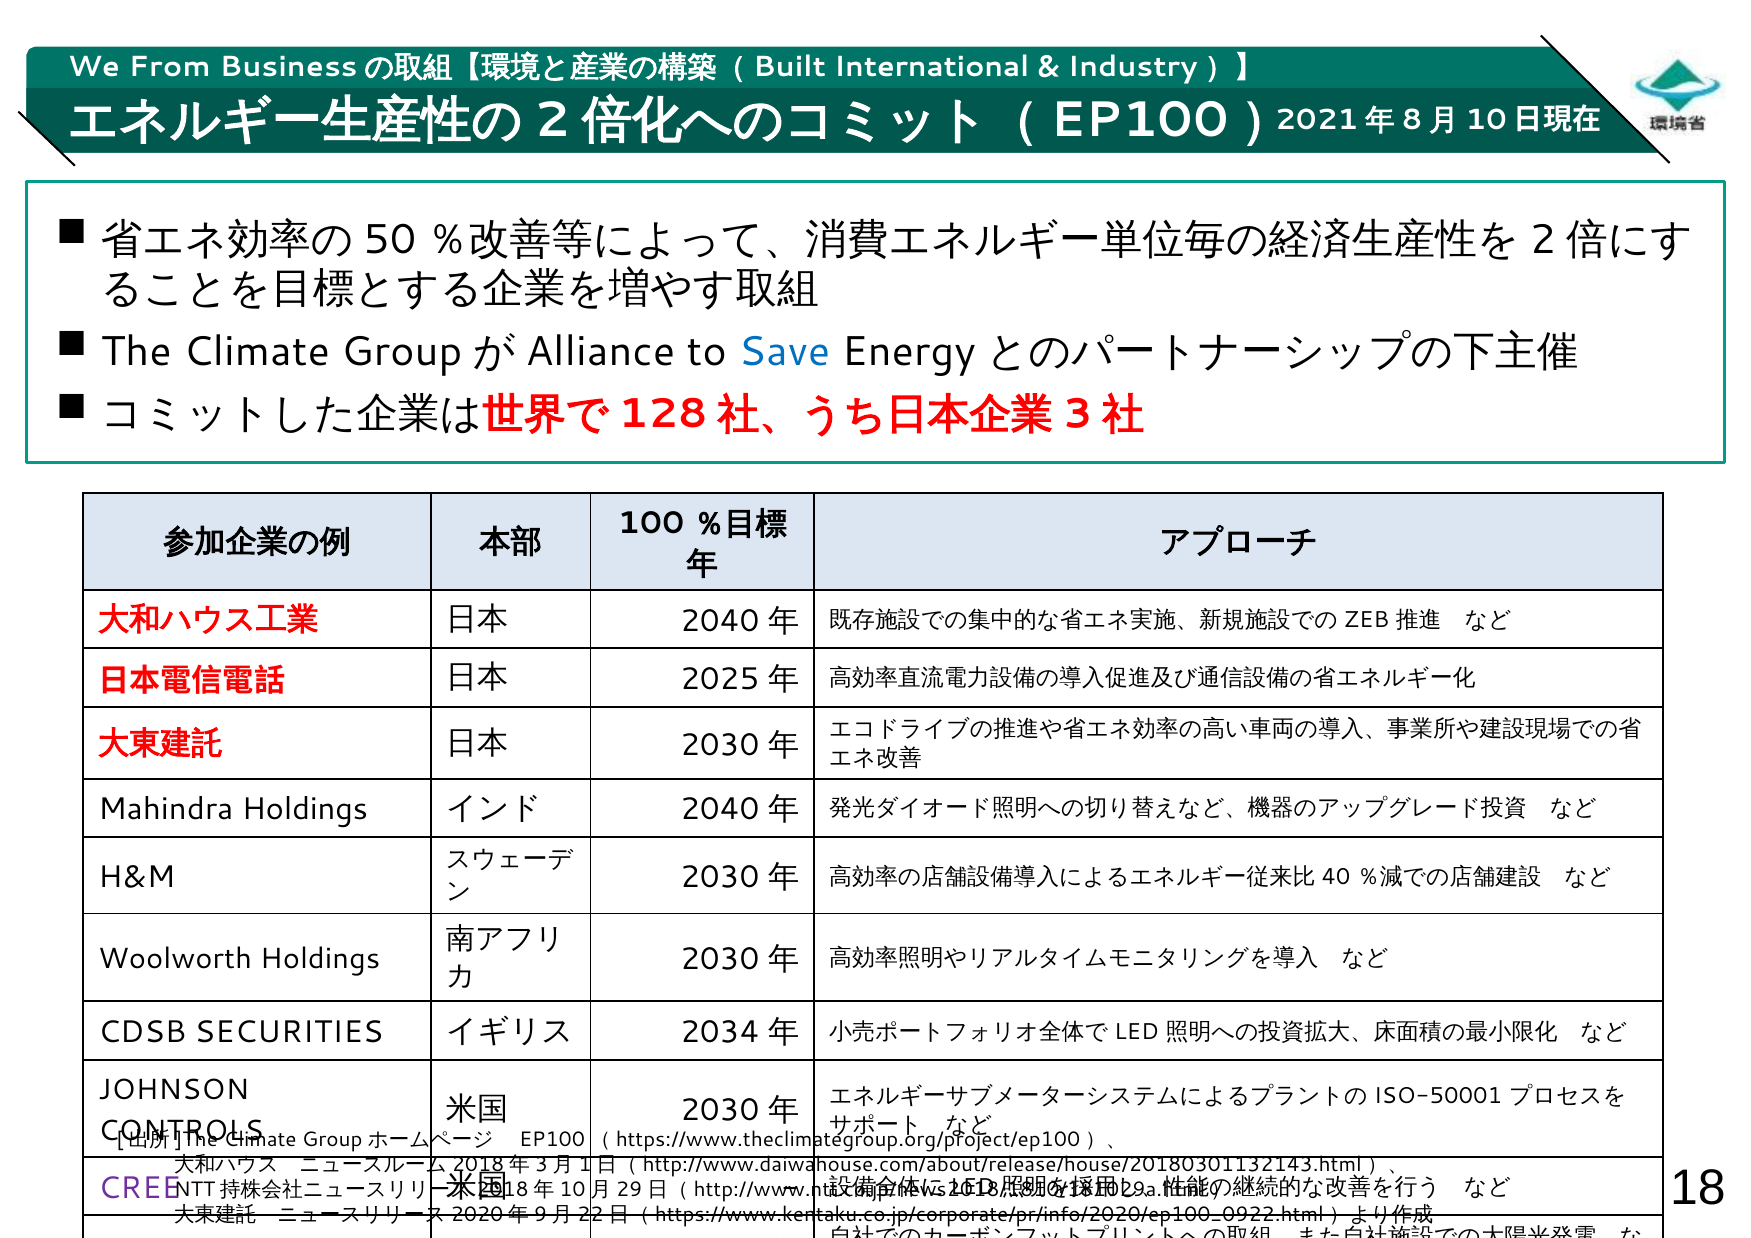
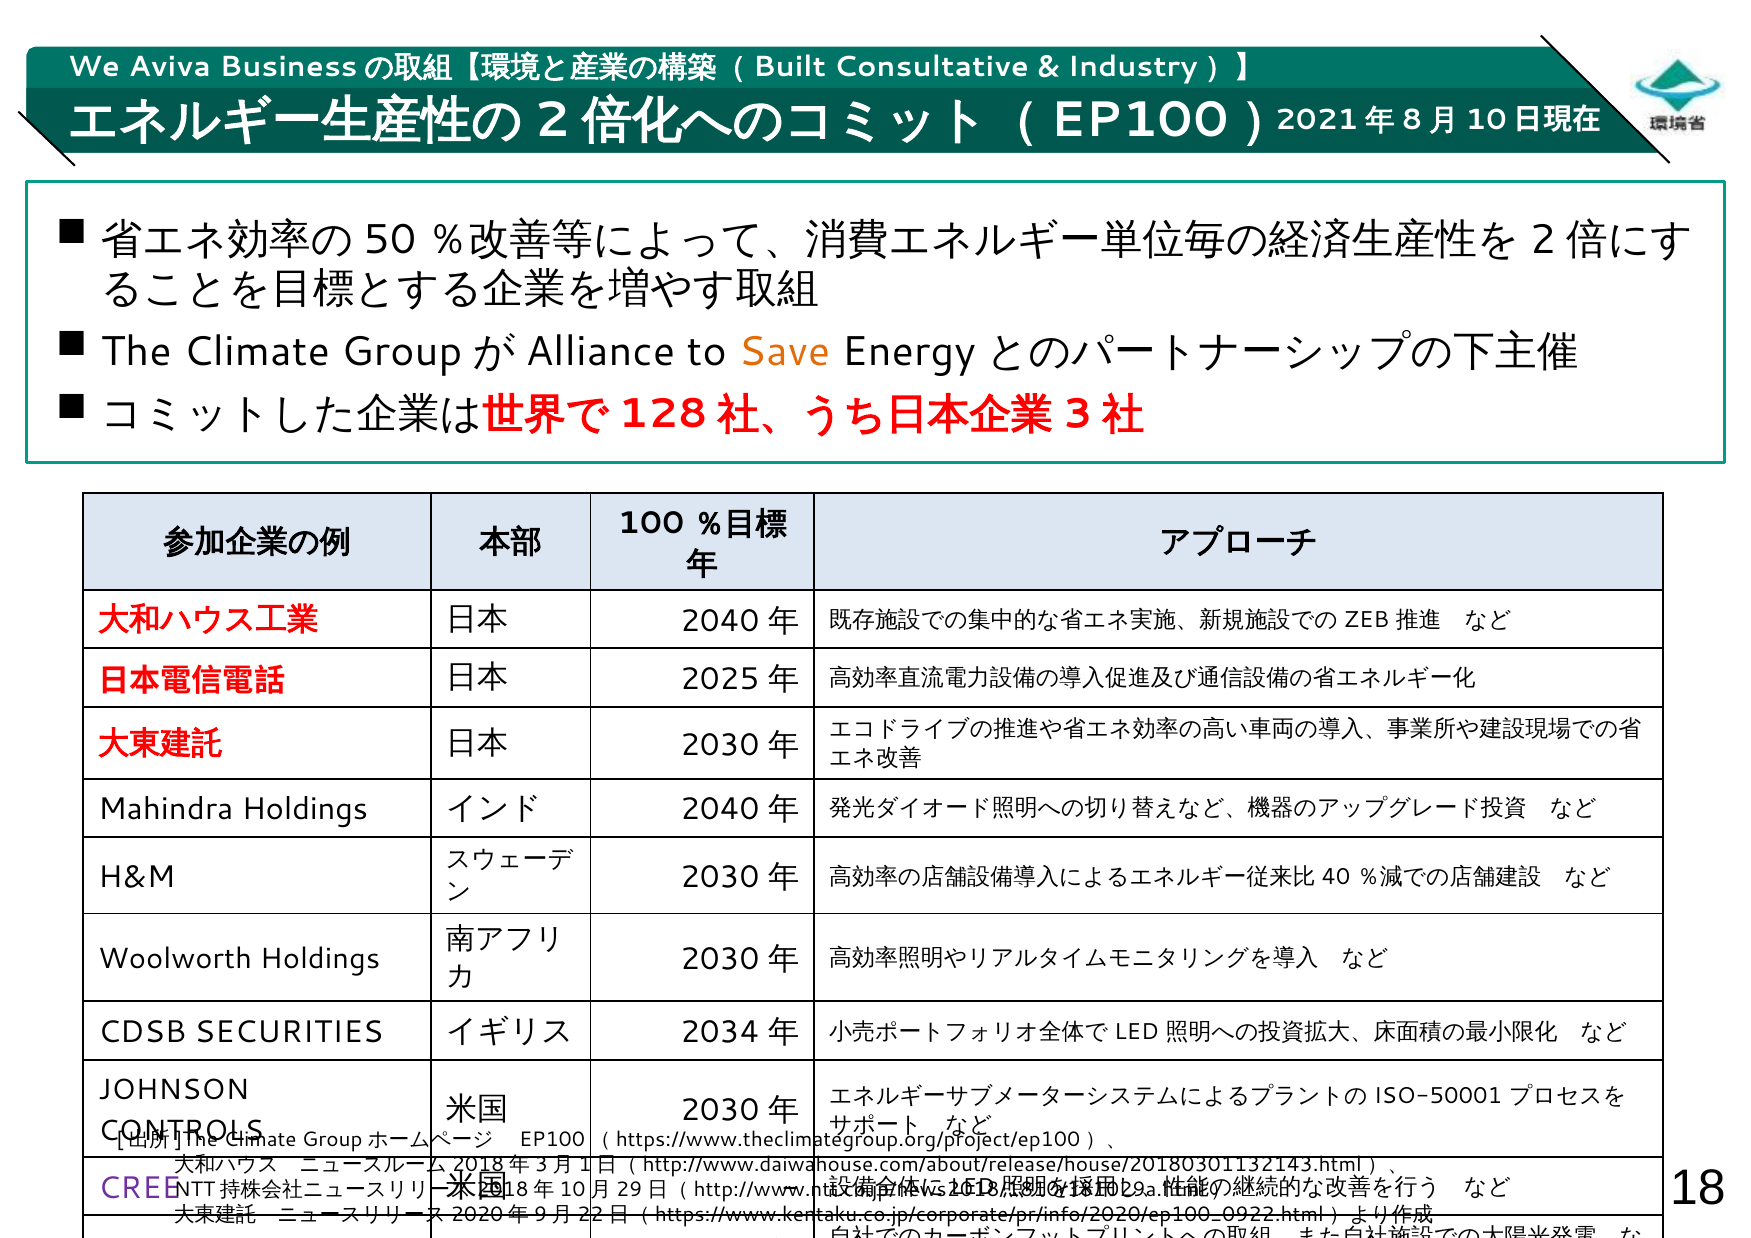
From: From -> Aviva (170, 67)
International: International -> Consultative (931, 67)
Save colour: blue -> orange (784, 352)
